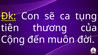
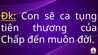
Cộng: Cộng -> Chấp (13, 40)
